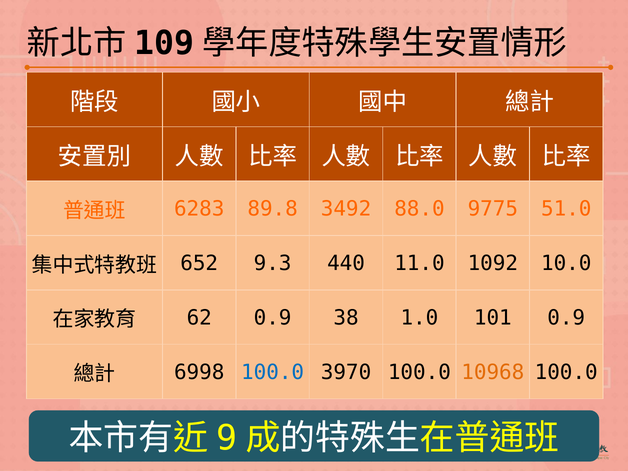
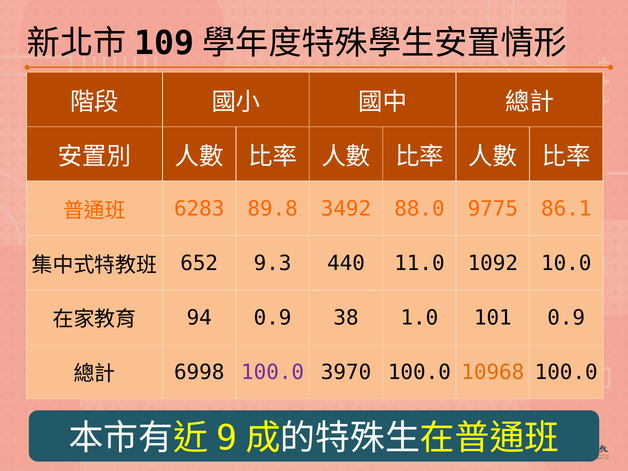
51.0: 51.0 -> 86.1 (566, 209)
62: 62 -> 94 (199, 318)
100.0 colour: blue -> purple (273, 372)
